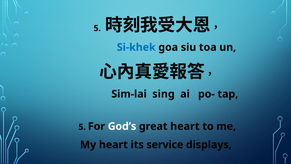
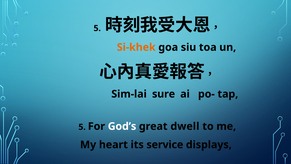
Si-khek colour: blue -> orange (136, 47)
sing: sing -> sure (164, 94)
great heart: heart -> dwell (185, 126)
